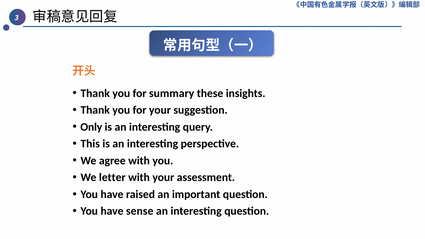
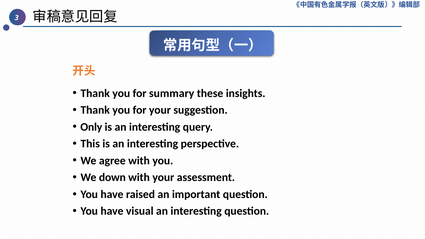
letter: letter -> down (112, 177)
sense: sense -> visual (140, 211)
